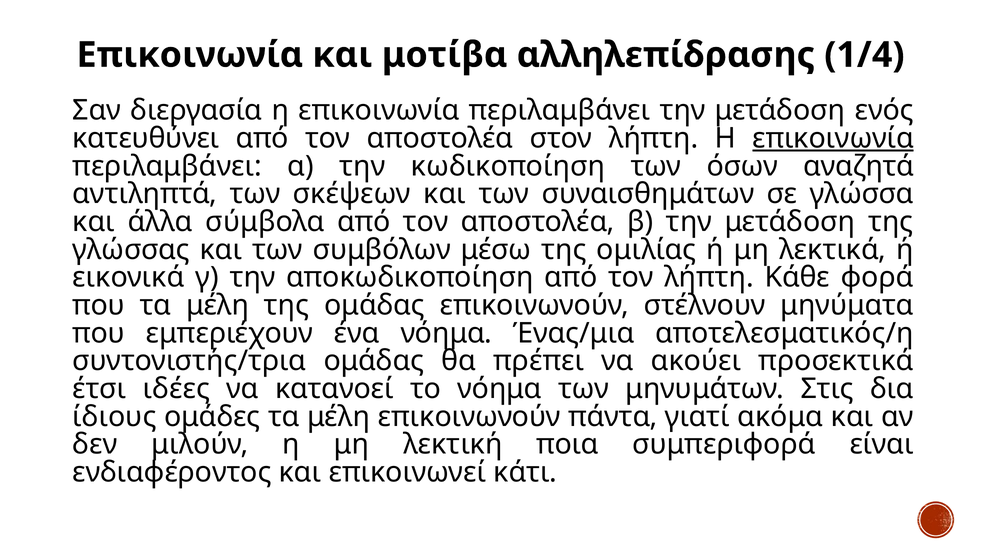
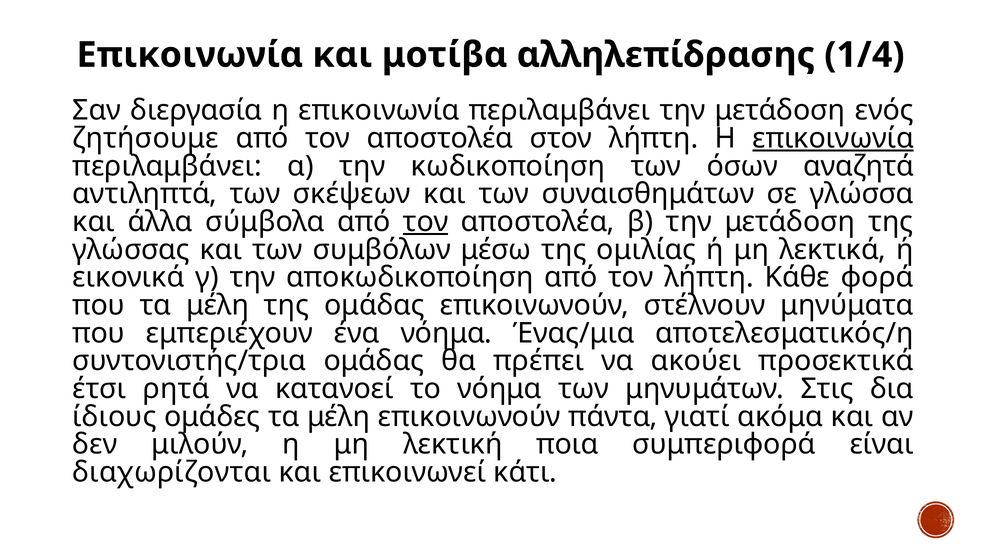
κατευθύνει: κατευθύνει -> ζητήσουμε (146, 138)
τον underline: none -> present (426, 222)
ιδέες: ιδέες -> ρητά (176, 389)
ενδιαφέροντος: ενδιαφέροντος -> διαχωρίζονται (172, 472)
